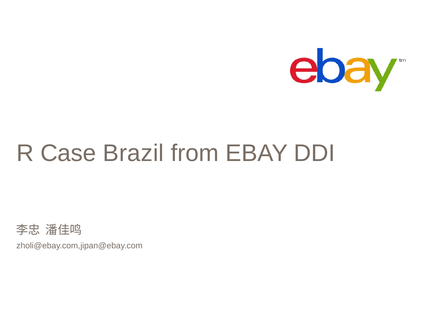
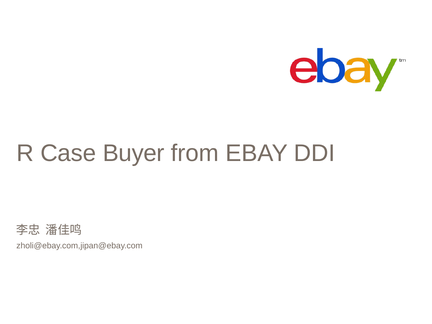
Brazil: Brazil -> Buyer (134, 153)
